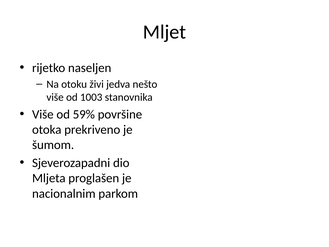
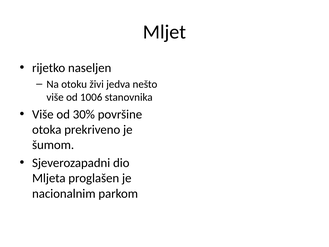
1003: 1003 -> 1006 (91, 97)
59%: 59% -> 30% (84, 114)
